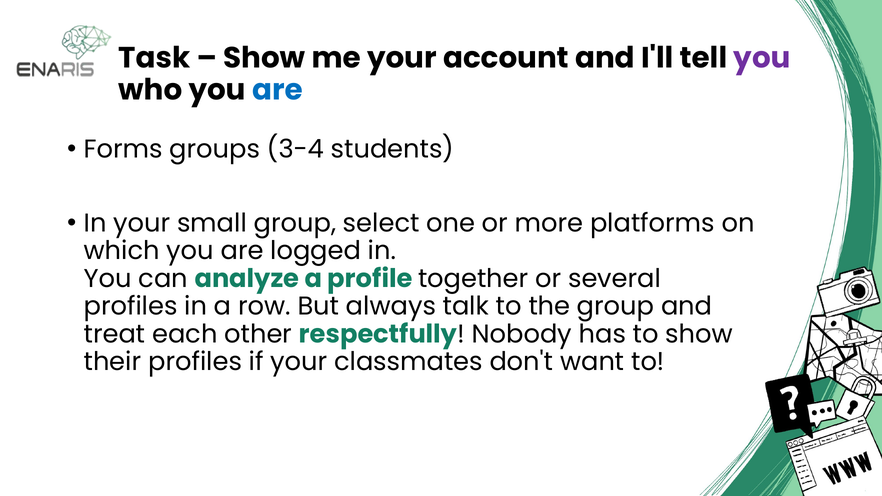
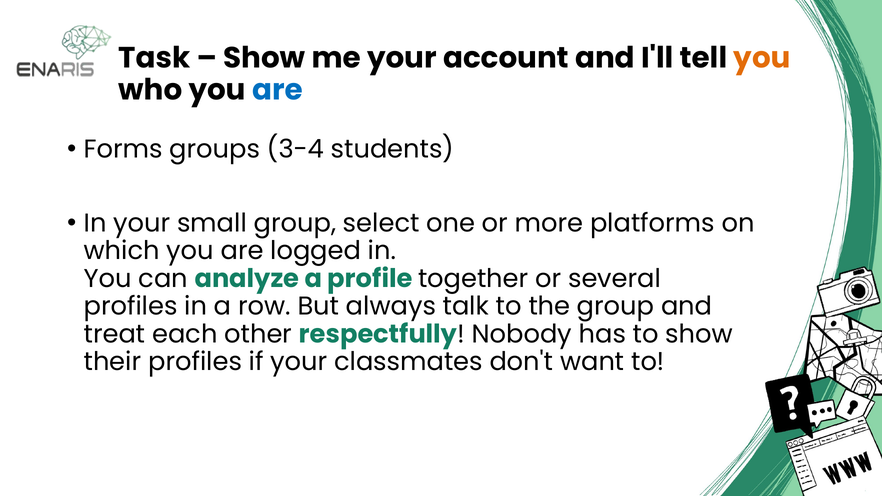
you colour: purple -> orange (762, 58)
